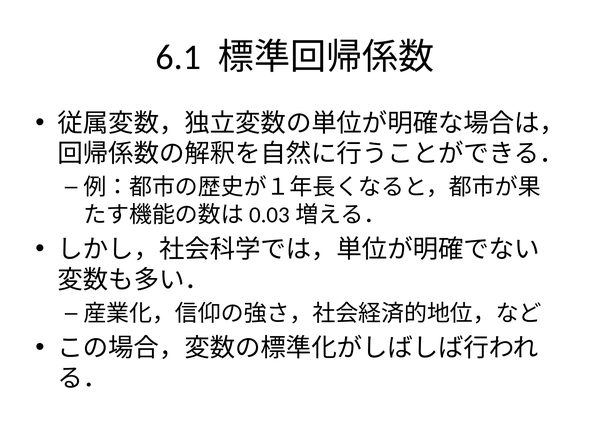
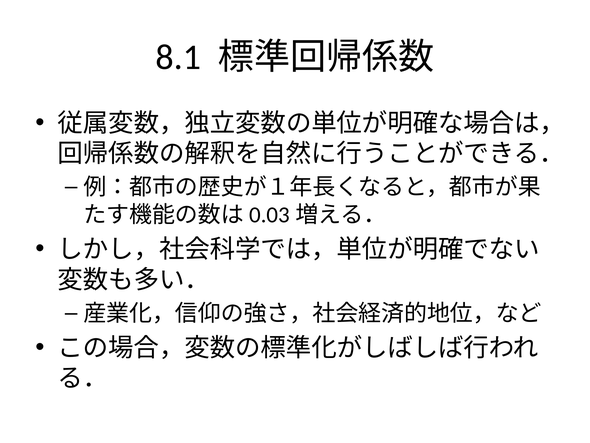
6.1: 6.1 -> 8.1 (178, 57)
